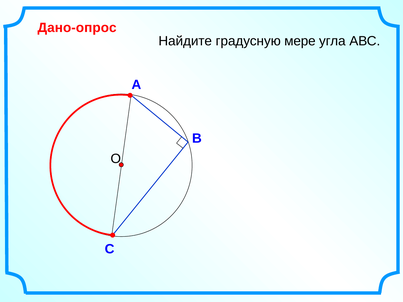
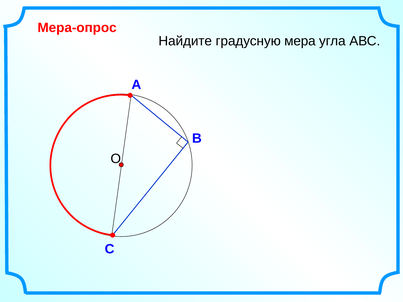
Дано-опрос: Дано-опрос -> Мера-опрос (77, 28)
мере: мере -> мера (300, 41)
